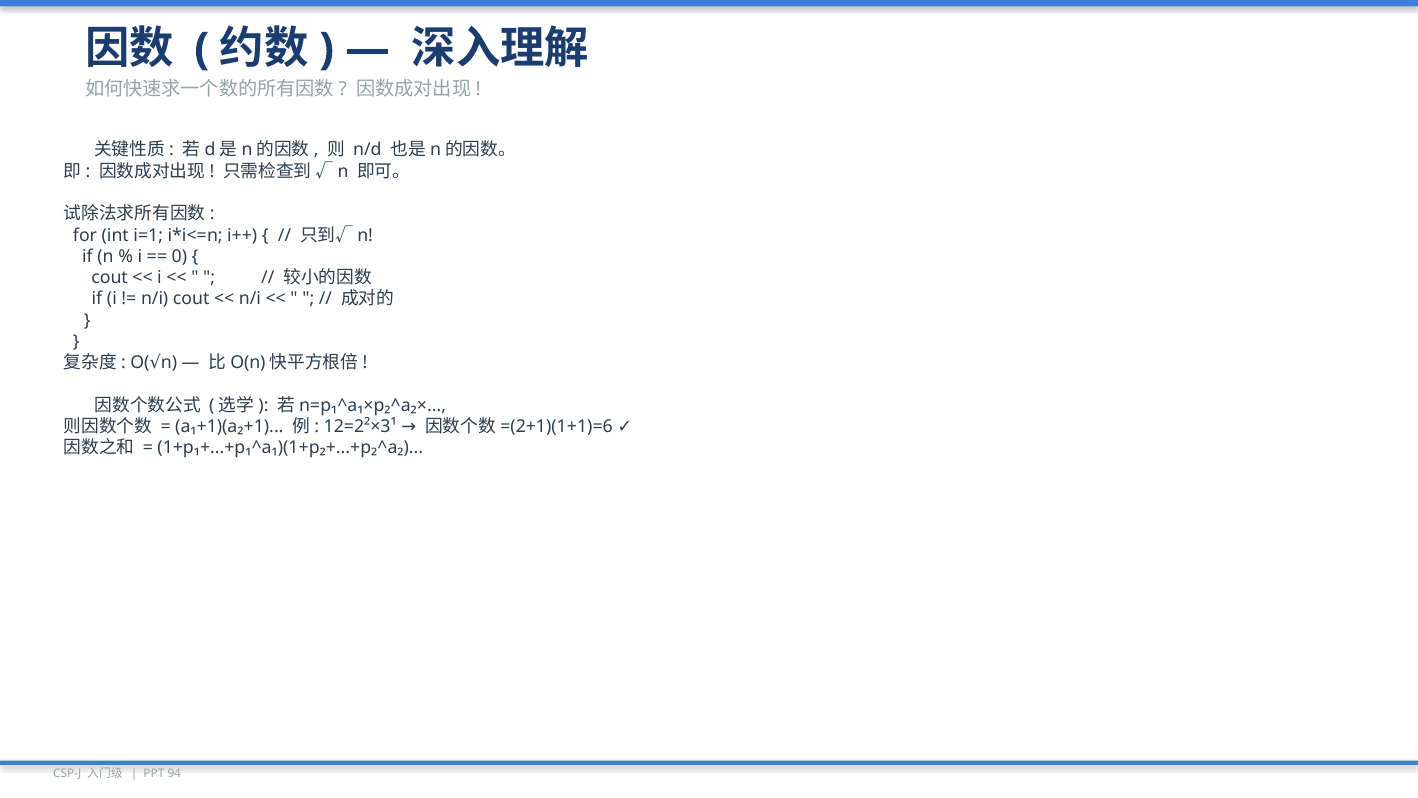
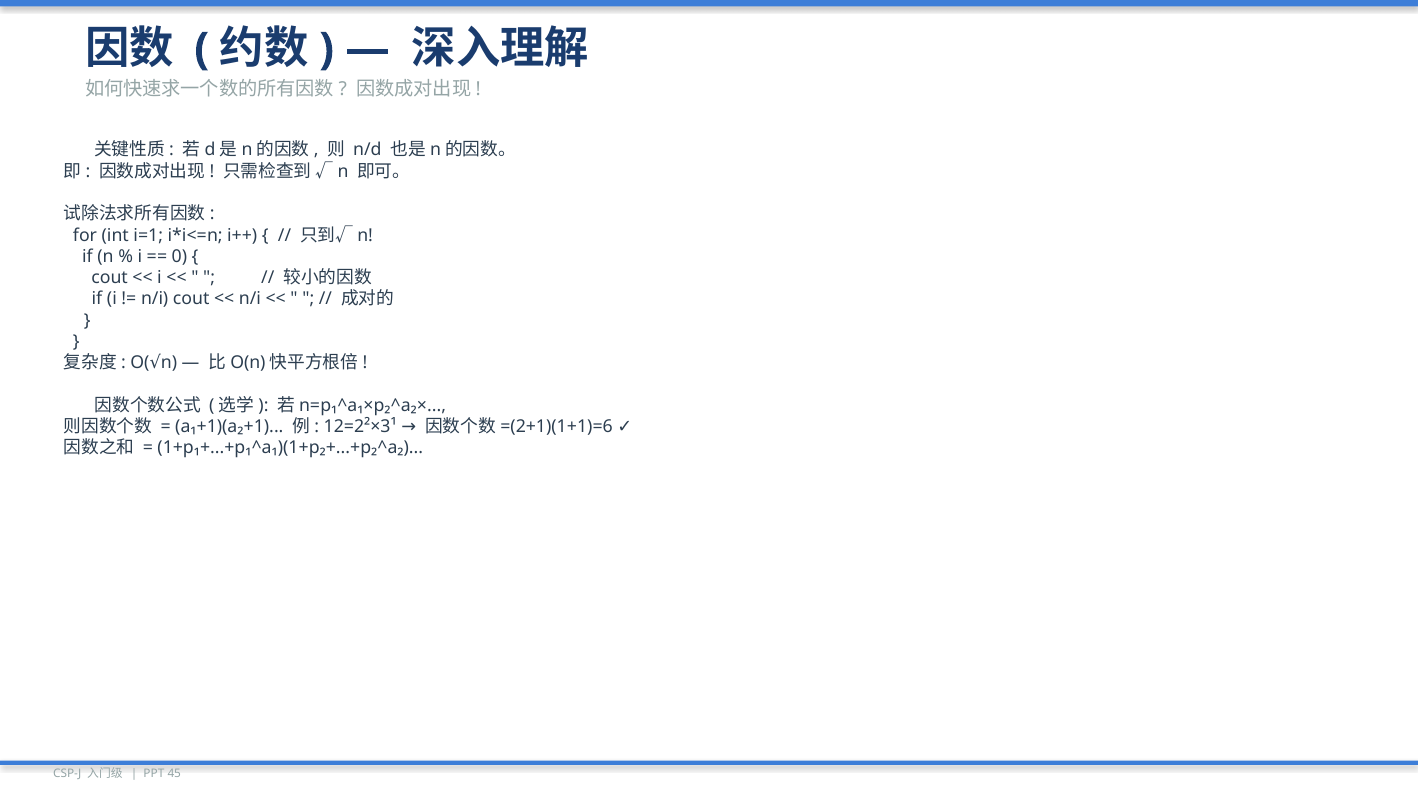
94: 94 -> 45 (174, 774)
